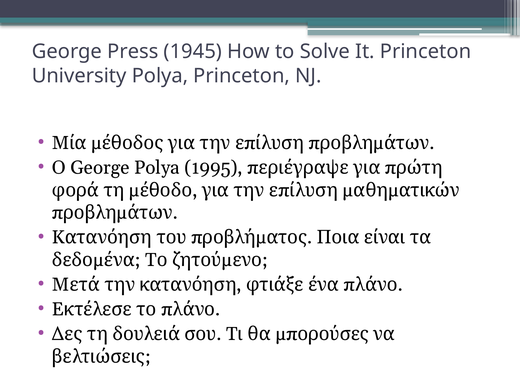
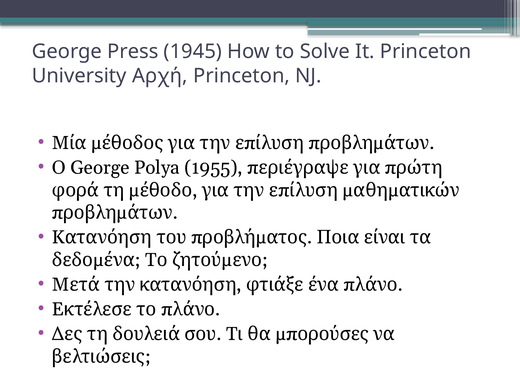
University Polya: Polya -> Αρχή (160, 76)
1995: 1995 -> 1955 (213, 168)
